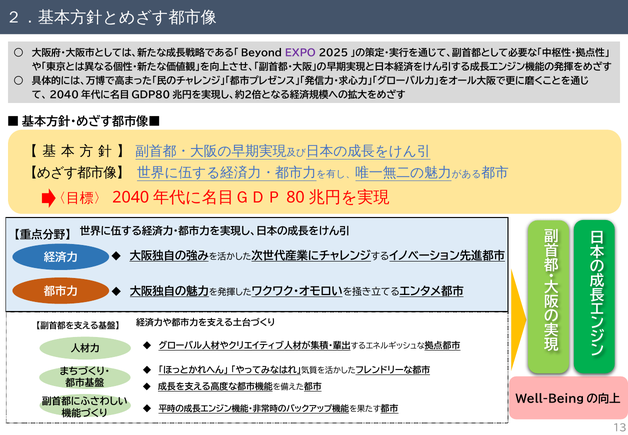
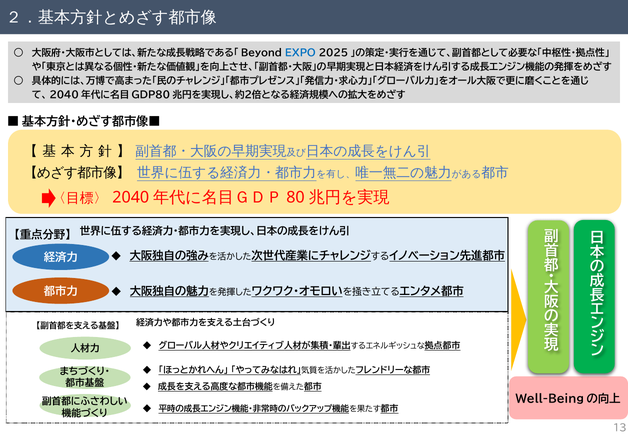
EXPO colour: purple -> blue (300, 53)
